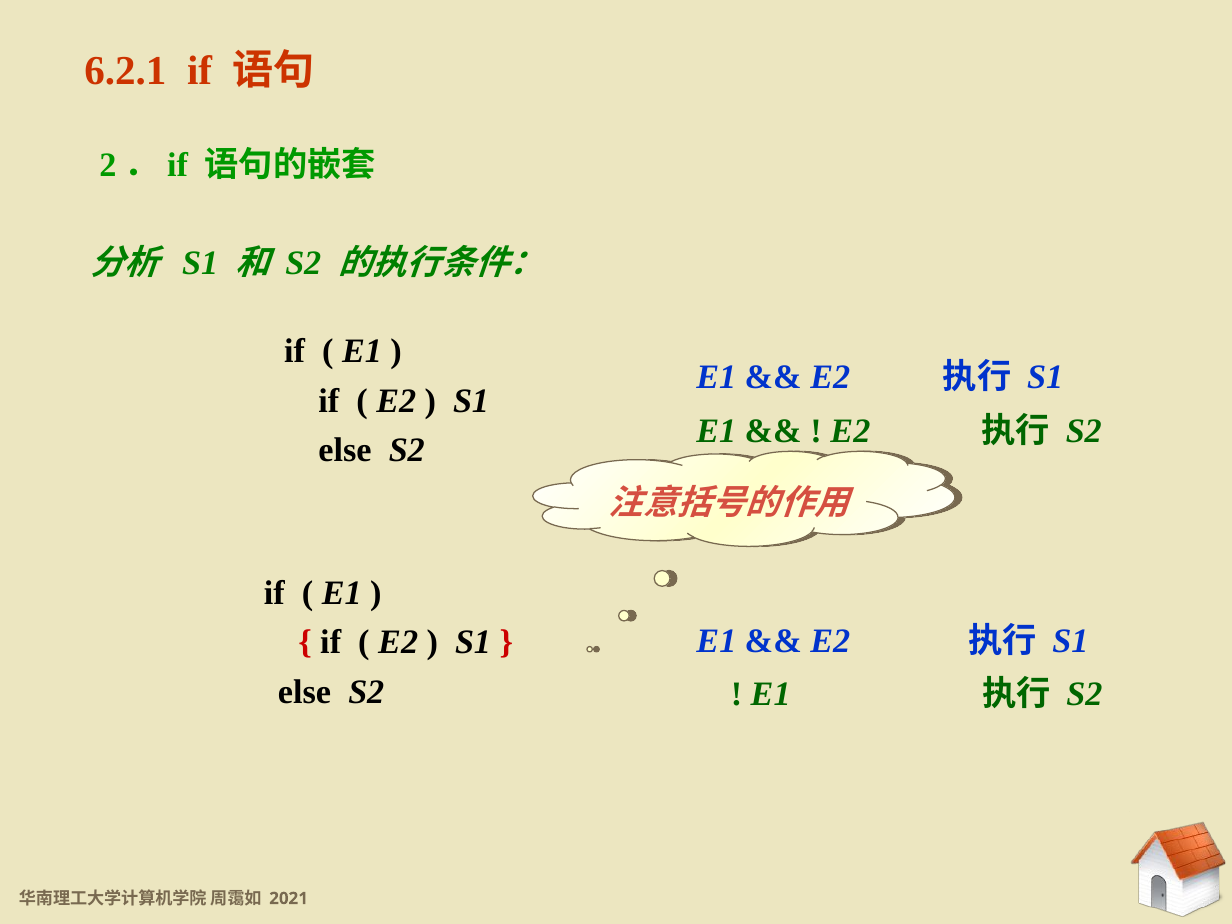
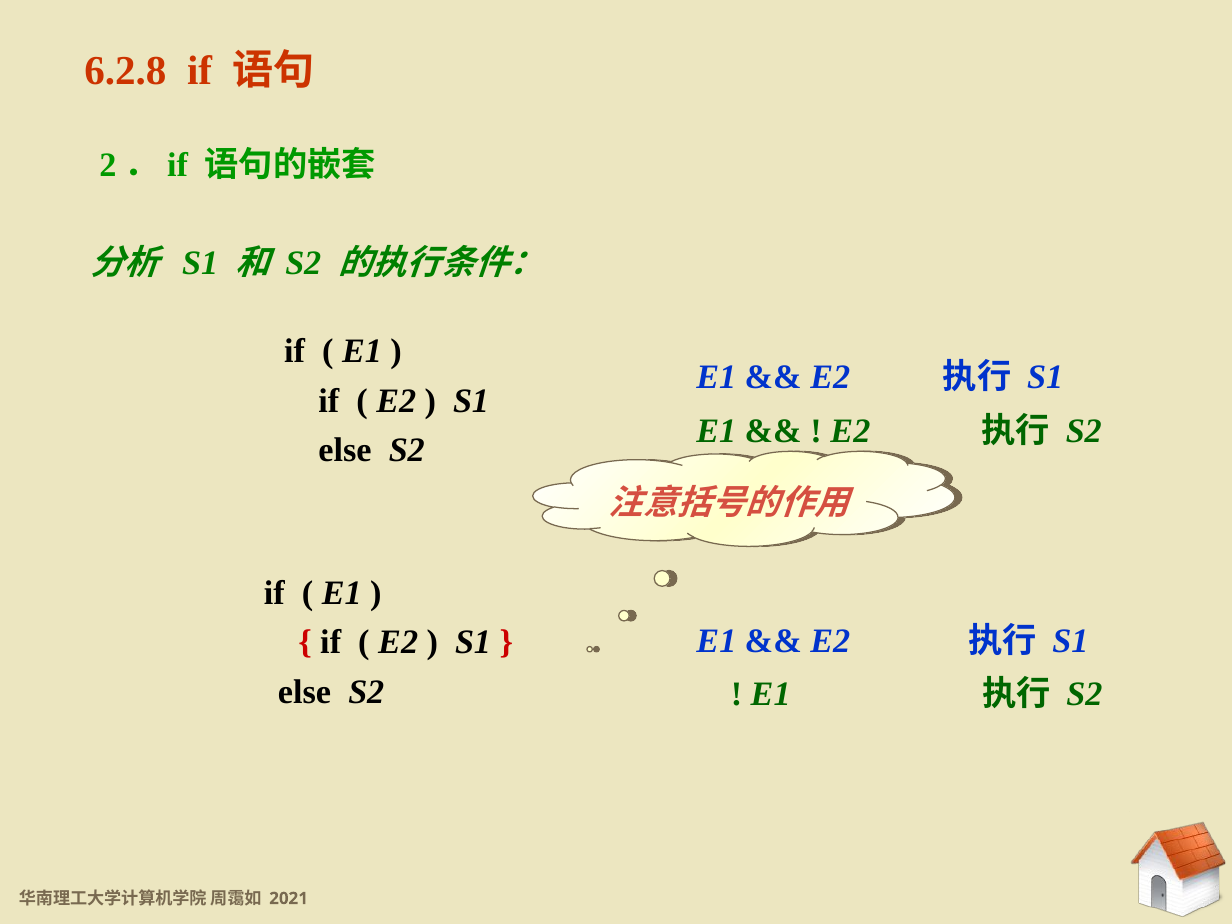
6.2.1: 6.2.1 -> 6.2.8 (125, 71)
